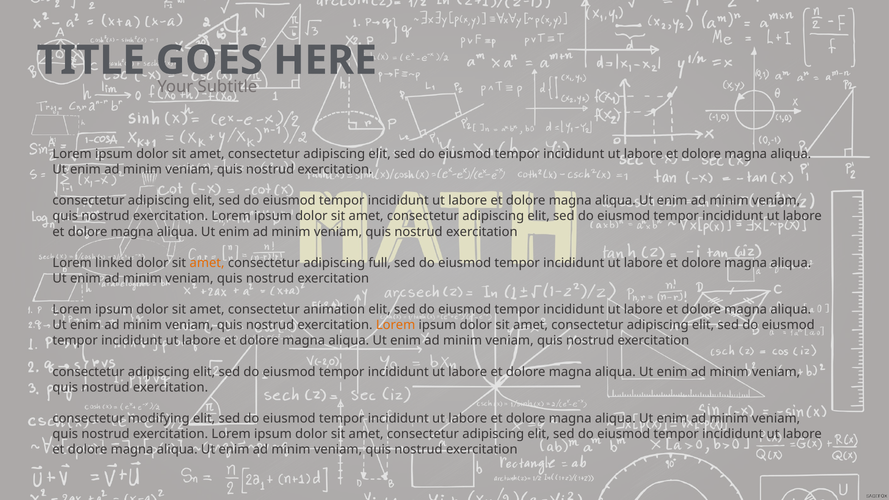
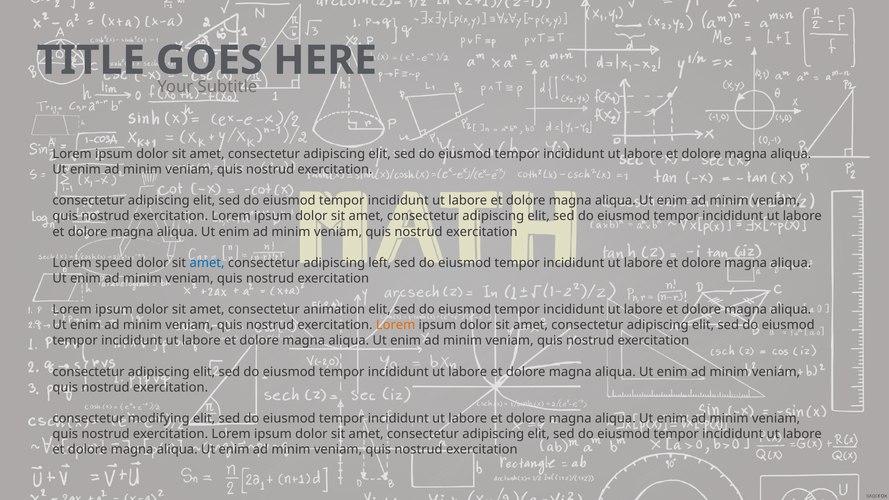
linked: linked -> speed (114, 263)
amet colour: orange -> blue (207, 263)
full: full -> left (380, 263)
